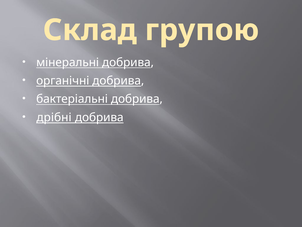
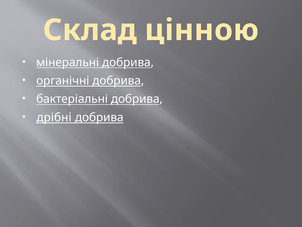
групою: групою -> цінною (202, 30)
